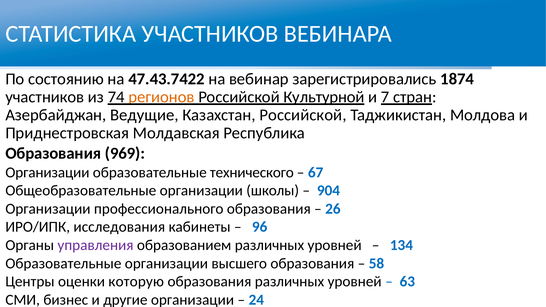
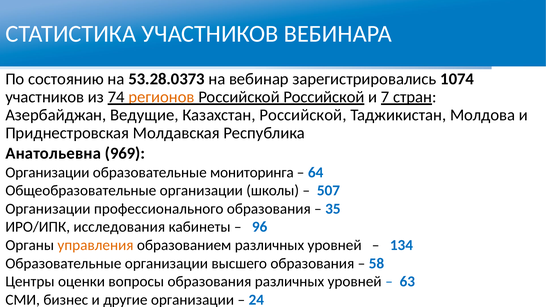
47.43.7422: 47.43.7422 -> 53.28.0373 (167, 79)
1874: 1874 -> 1074 (457, 79)
Российской Культурной: Культурной -> Российской (324, 97)
Образования: Образования -> Анатольевна (53, 153)
технического: технического -> мониторинга (252, 172)
67: 67 -> 64 (316, 172)
904: 904 -> 507 (328, 191)
26: 26 -> 35 (333, 209)
управления colour: purple -> orange (96, 245)
которую: которую -> вопросы (136, 282)
